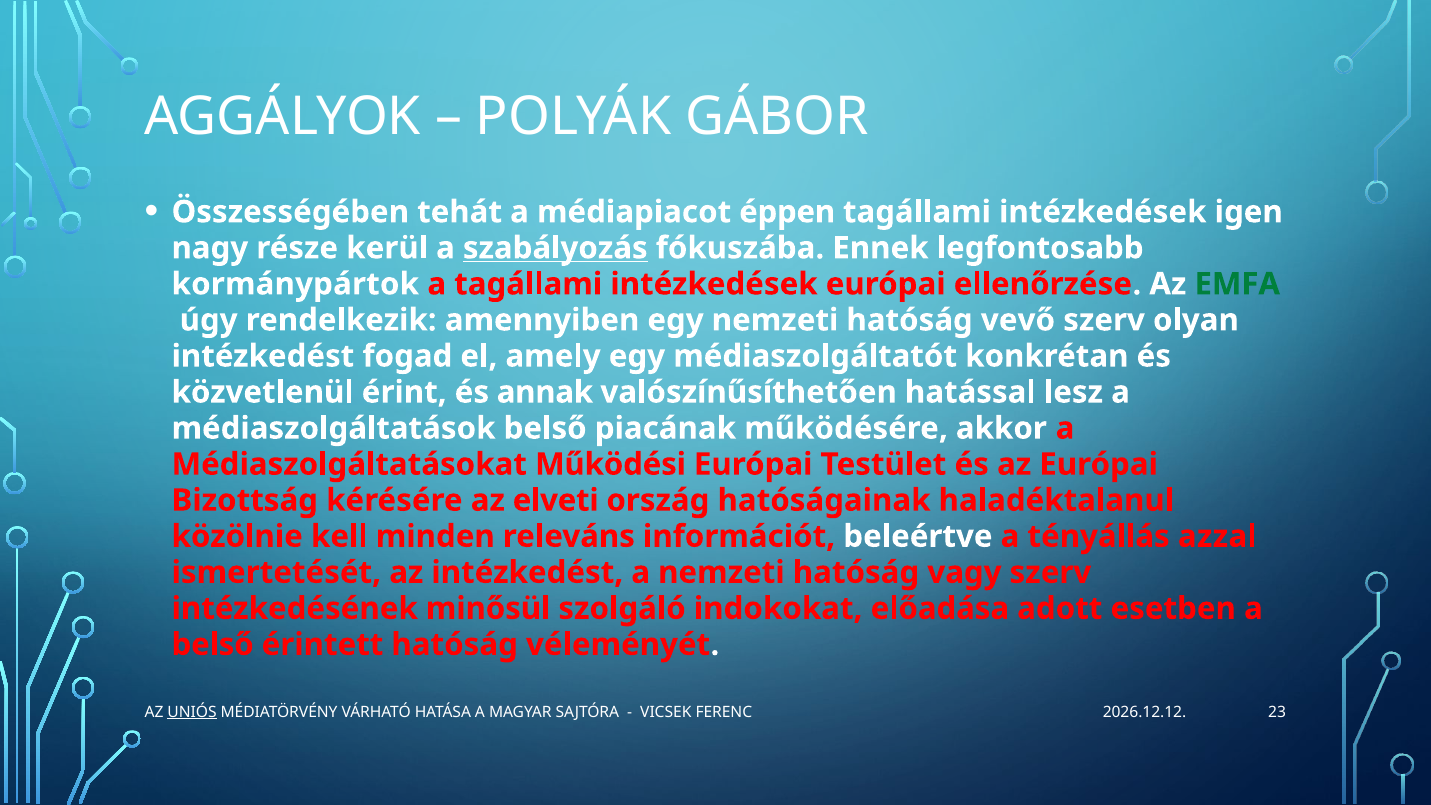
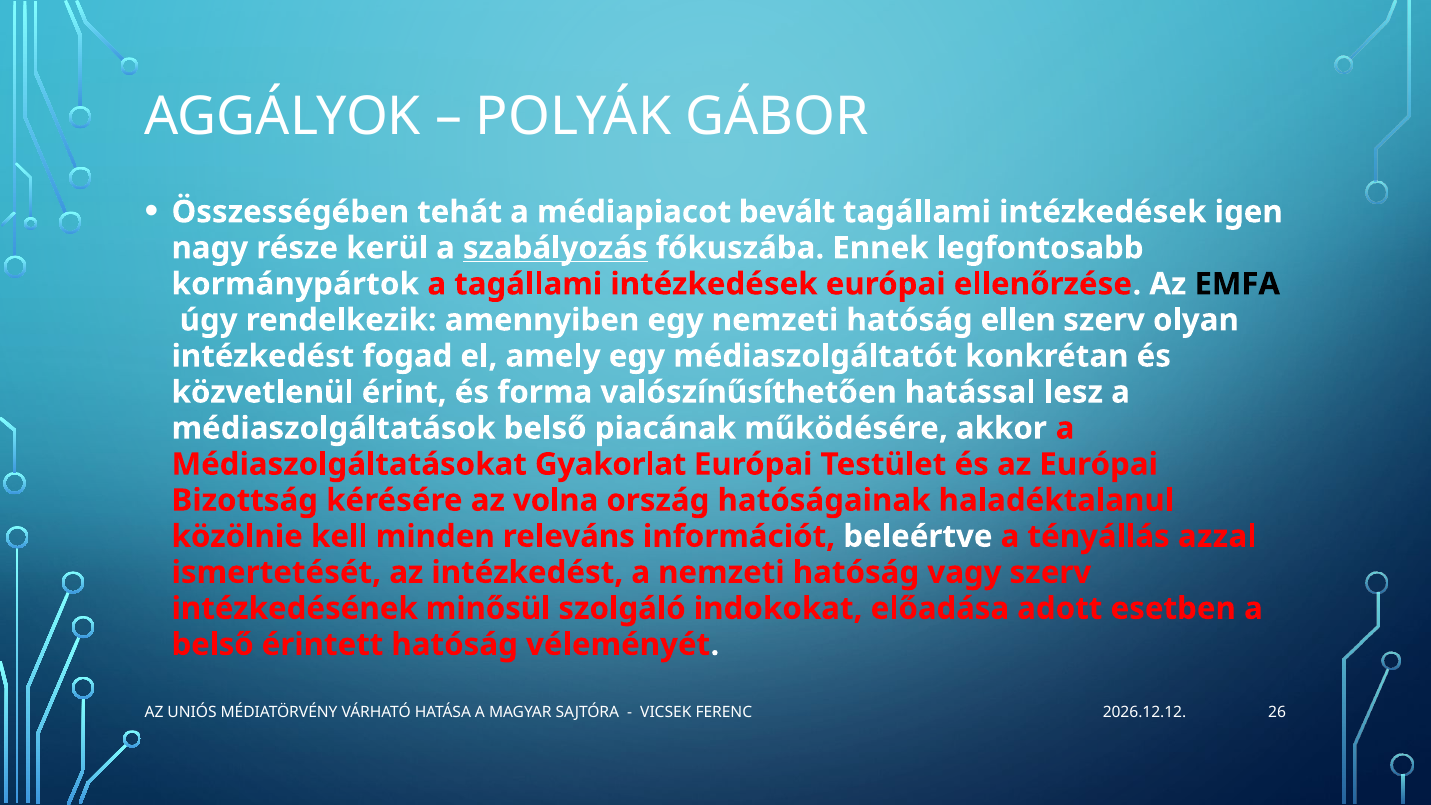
éppen: éppen -> bevált (787, 212)
EMFA colour: green -> black (1237, 284)
vevő: vevő -> ellen (1018, 320)
annak: annak -> forma (545, 392)
Működési: Működési -> Gyakorlat (611, 464)
elveti: elveti -> volna (556, 500)
UNIÓS underline: present -> none (192, 712)
23: 23 -> 26 (1277, 712)
